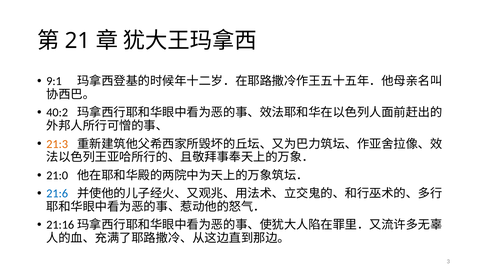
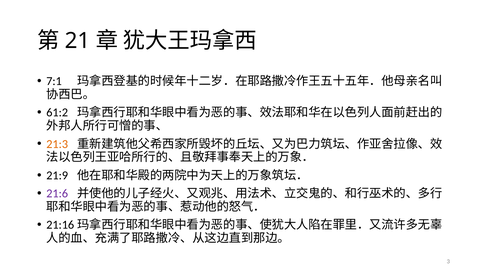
9:1: 9:1 -> 7:1 (54, 81)
40:2: 40:2 -> 61:2 (57, 113)
21:0: 21:0 -> 21:9 (57, 175)
21:6 colour: blue -> purple (57, 194)
